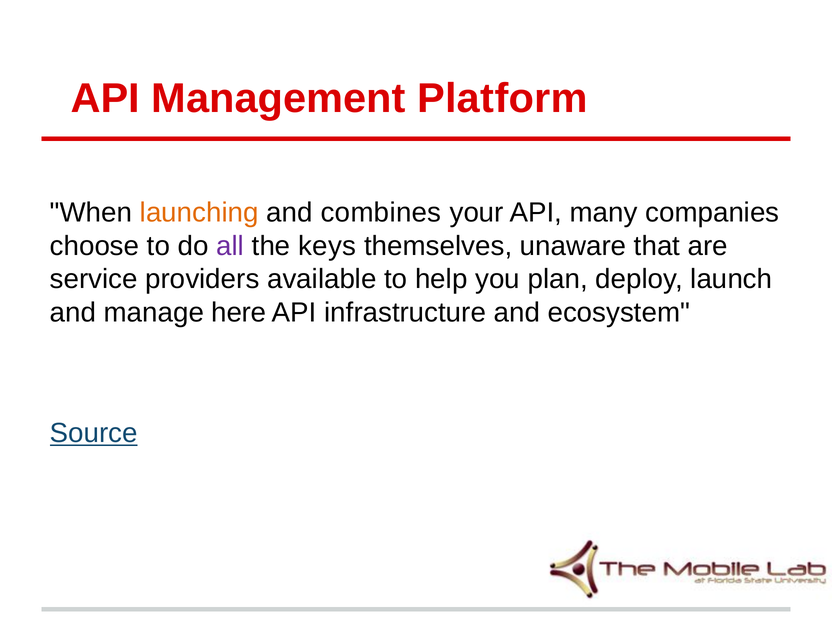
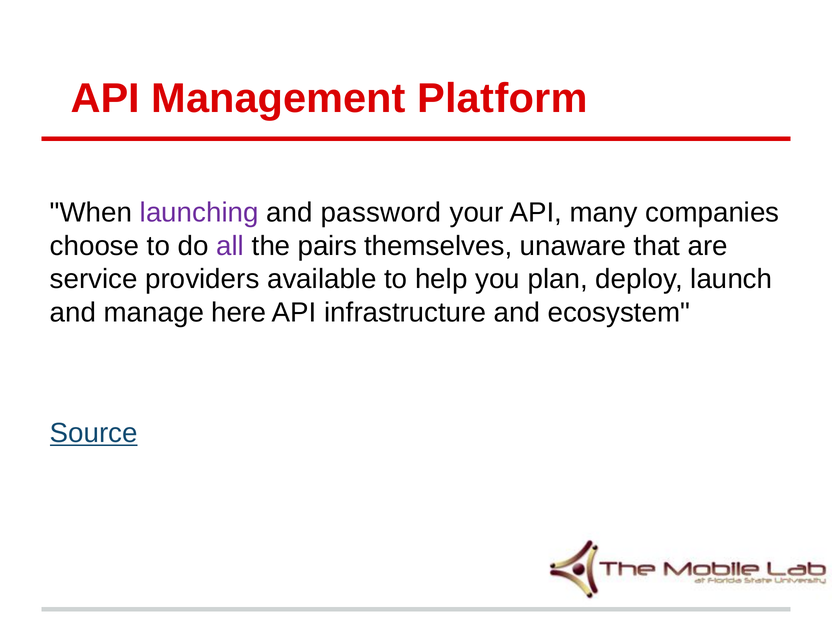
launching colour: orange -> purple (199, 213)
combines: combines -> password (381, 213)
keys: keys -> pairs (327, 246)
